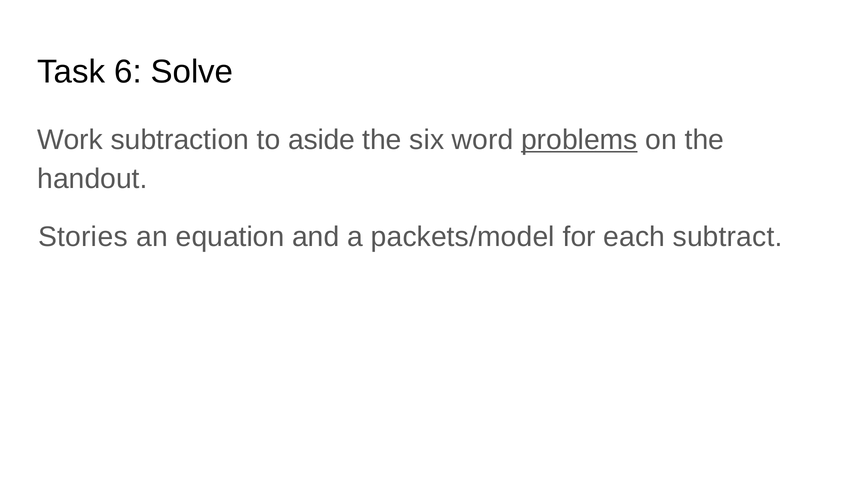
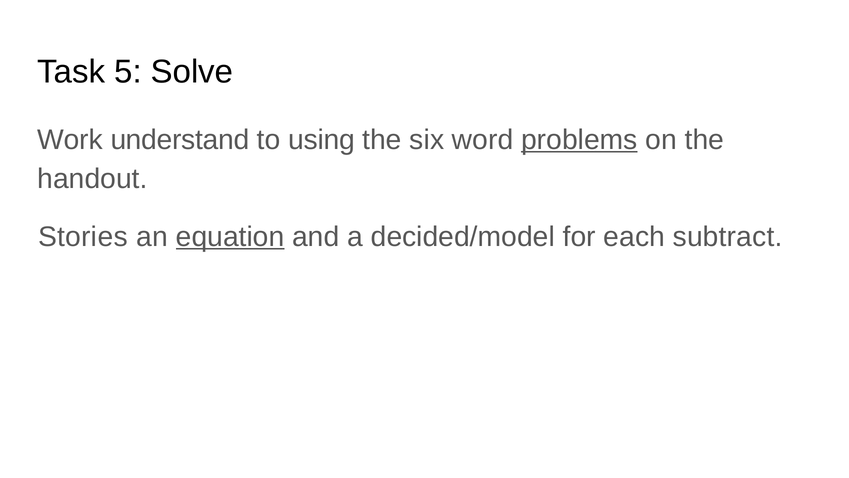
6: 6 -> 5 (128, 72)
subtraction: subtraction -> understand (180, 140)
aside: aside -> using (322, 140)
equation underline: none -> present (230, 236)
packets/model: packets/model -> decided/model (463, 236)
